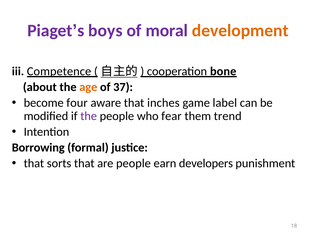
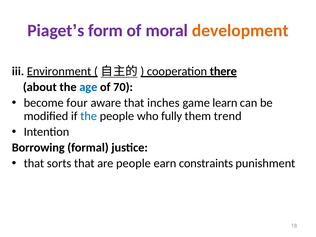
boys: boys -> form (106, 30)
Competence: Competence -> Environment (59, 71)
bone: bone -> there (223, 71)
age colour: orange -> blue (88, 87)
37: 37 -> 70 (123, 87)
label: label -> learn (225, 103)
the colour: purple -> blue (89, 116)
fear: fear -> fully (172, 116)
developers: developers -> constraints (206, 163)
